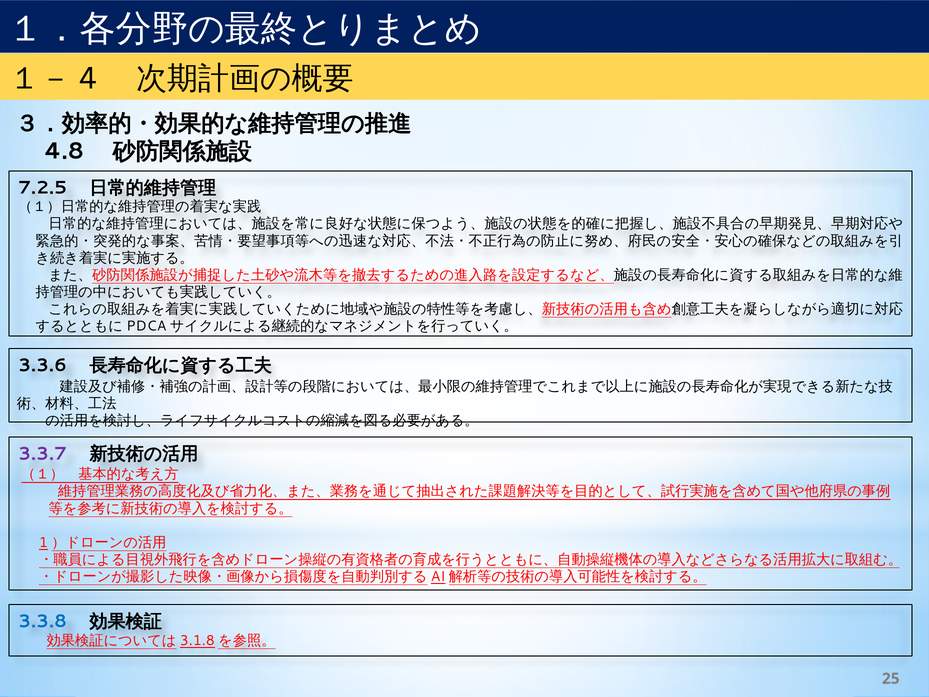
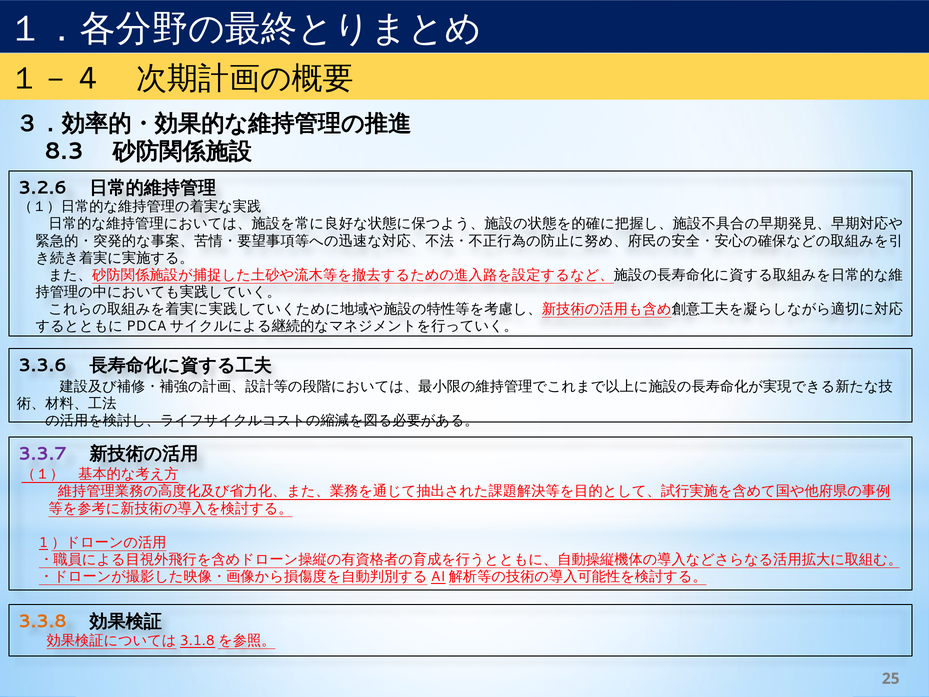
4.8: 4.8 -> 8.3 (64, 151)
7.2.5: 7.2.5 -> 3.2.6 (43, 188)
3.3.8 colour: blue -> orange (43, 621)
